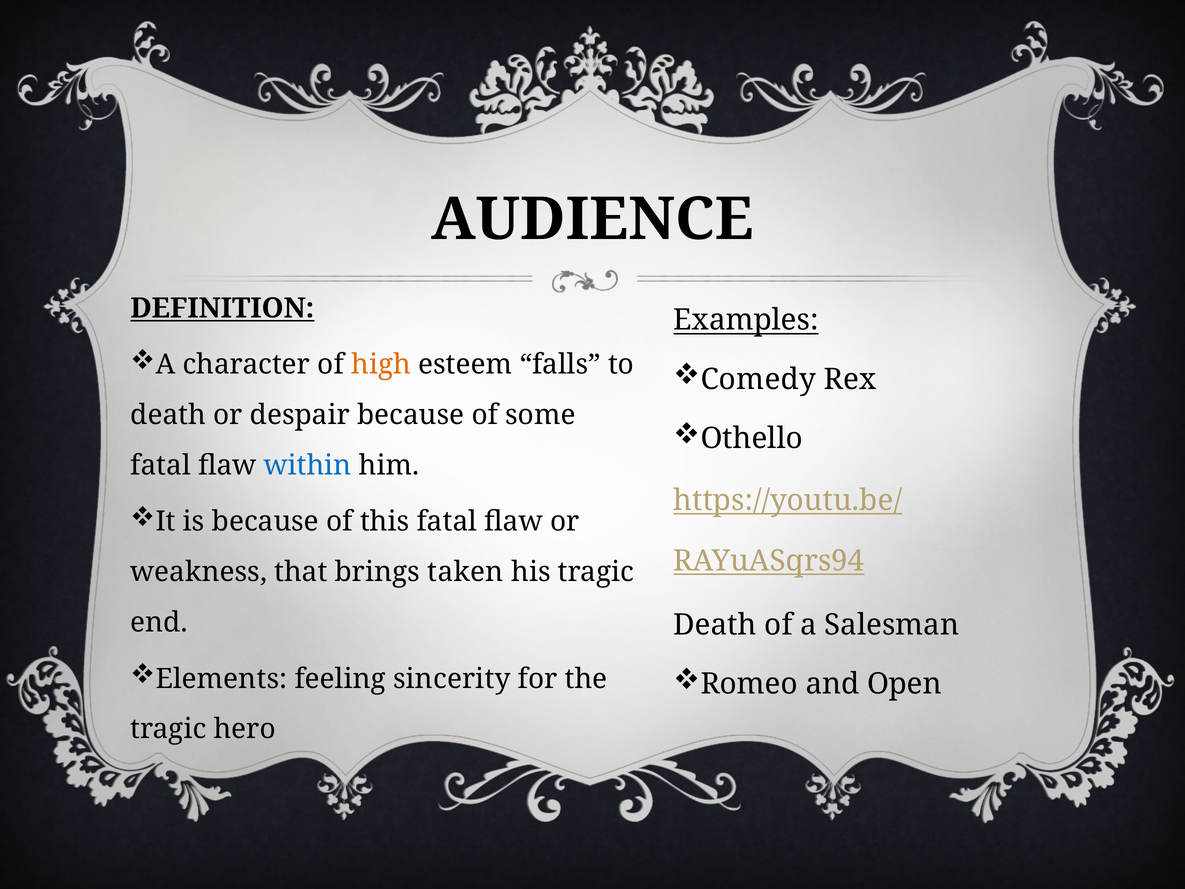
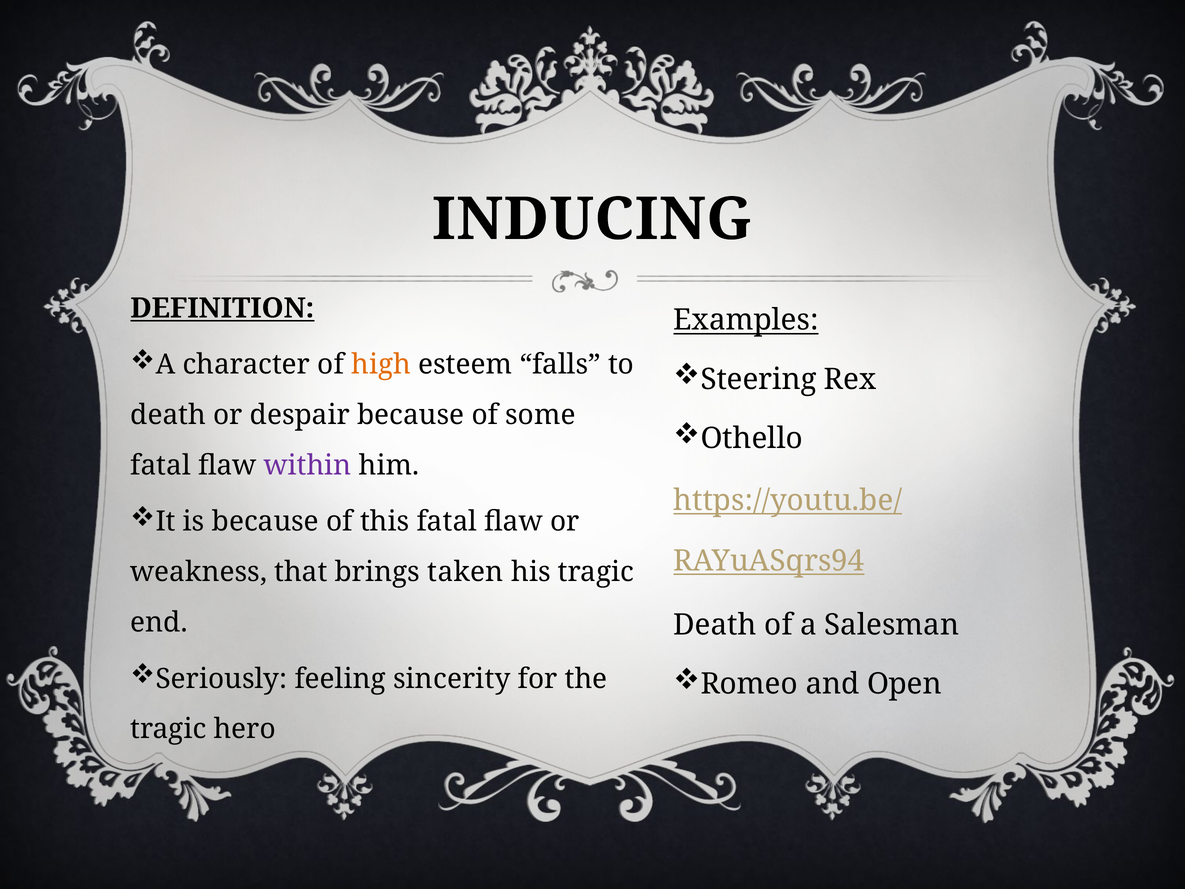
AUDIENCE: AUDIENCE -> INDUCING (592, 219)
Comedy: Comedy -> Steering (758, 379)
within colour: blue -> purple (308, 465)
Elements: Elements -> Seriously (221, 679)
